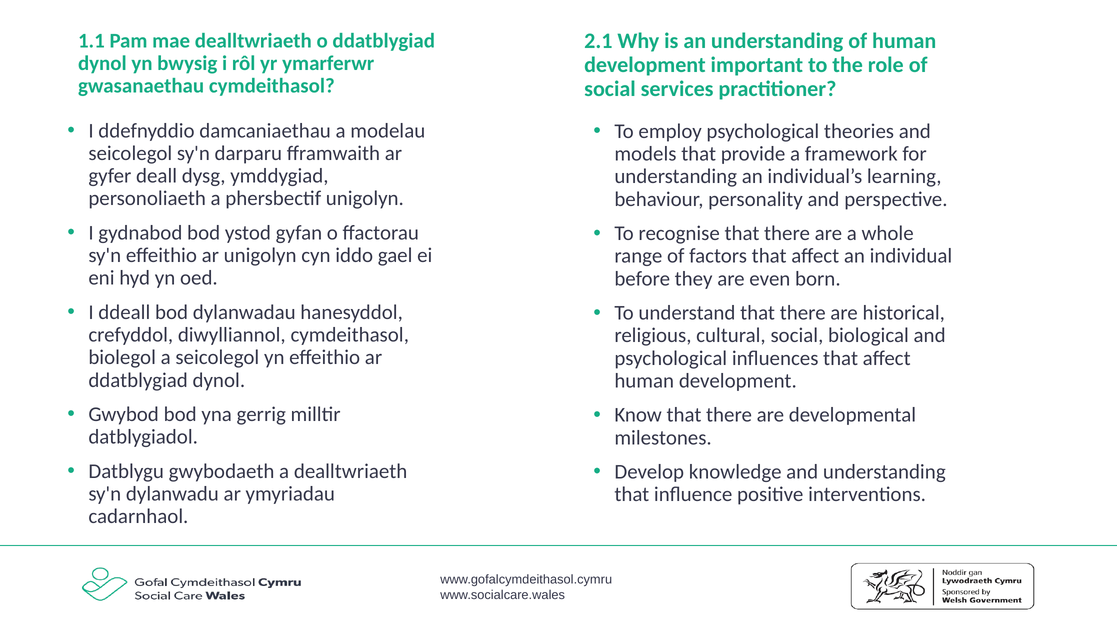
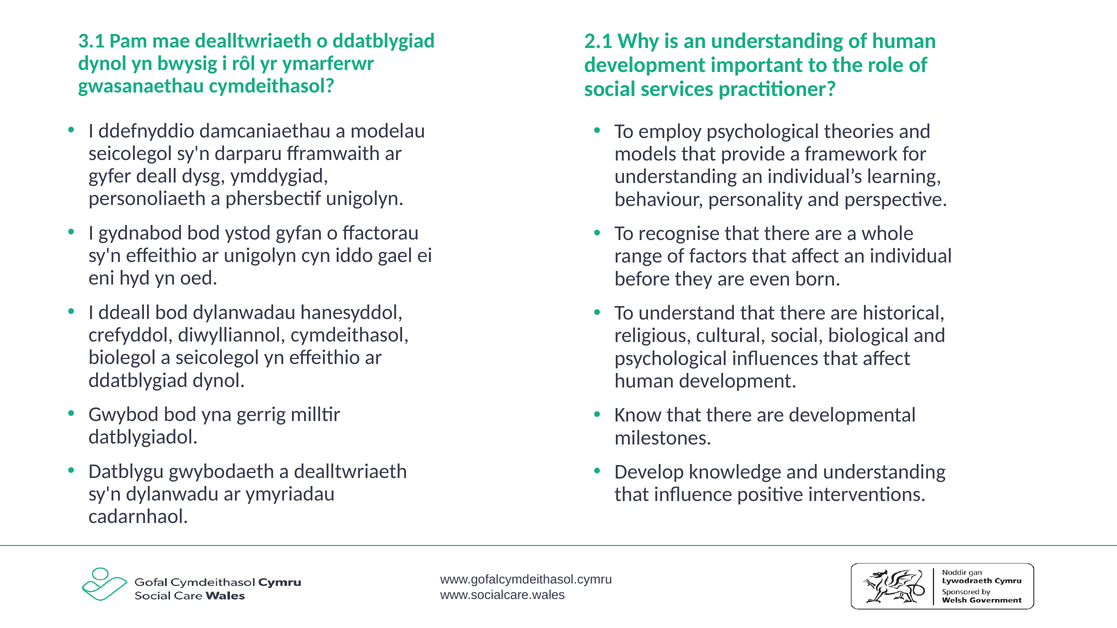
1.1: 1.1 -> 3.1 (91, 41)
